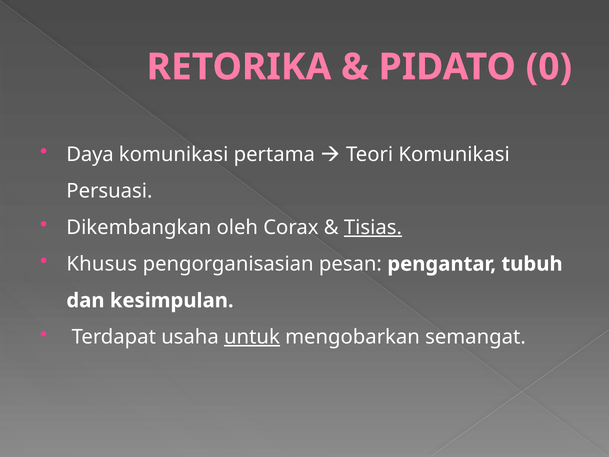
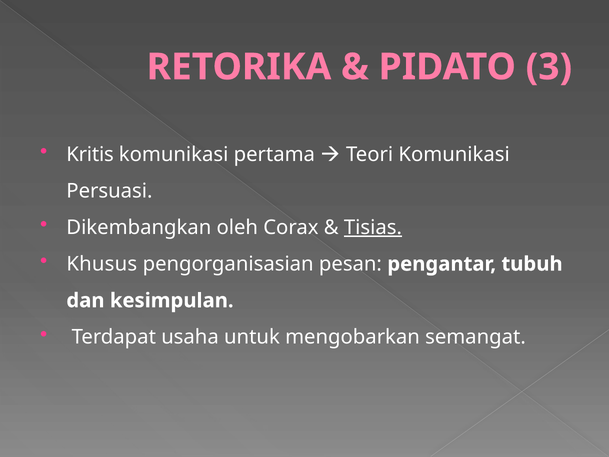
0: 0 -> 3 (549, 67)
Daya: Daya -> Kritis (90, 154)
untuk underline: present -> none (252, 337)
